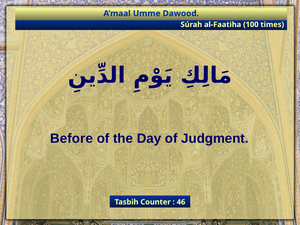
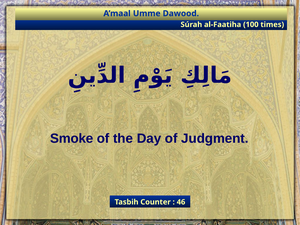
Before: Before -> Smoke (72, 139)
